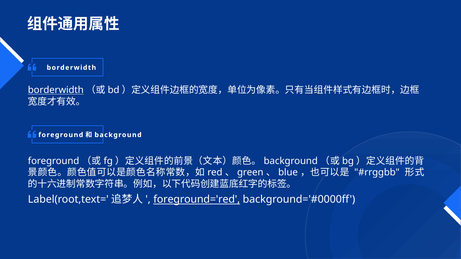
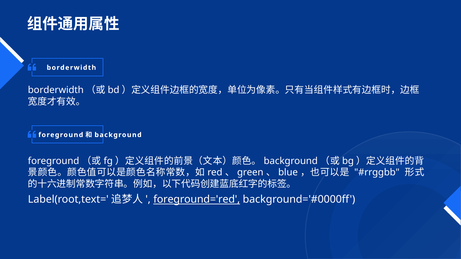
borderwidth underline: present -> none (56, 90)
